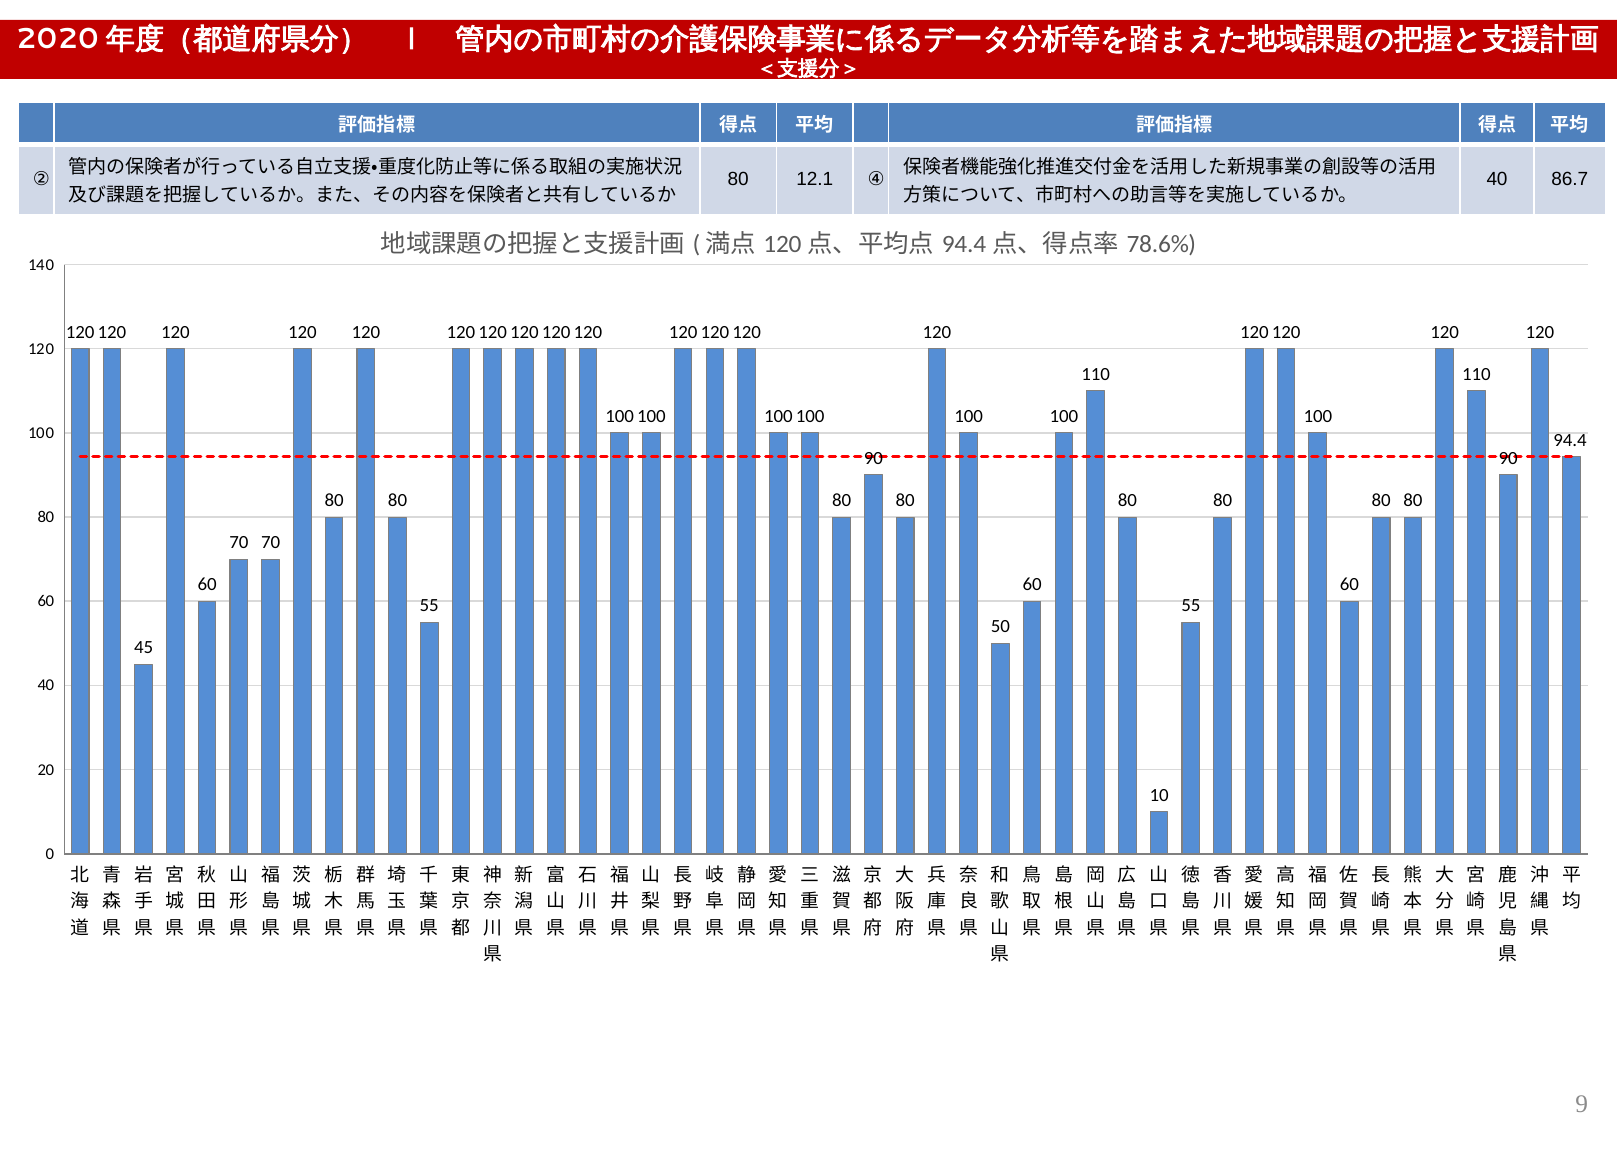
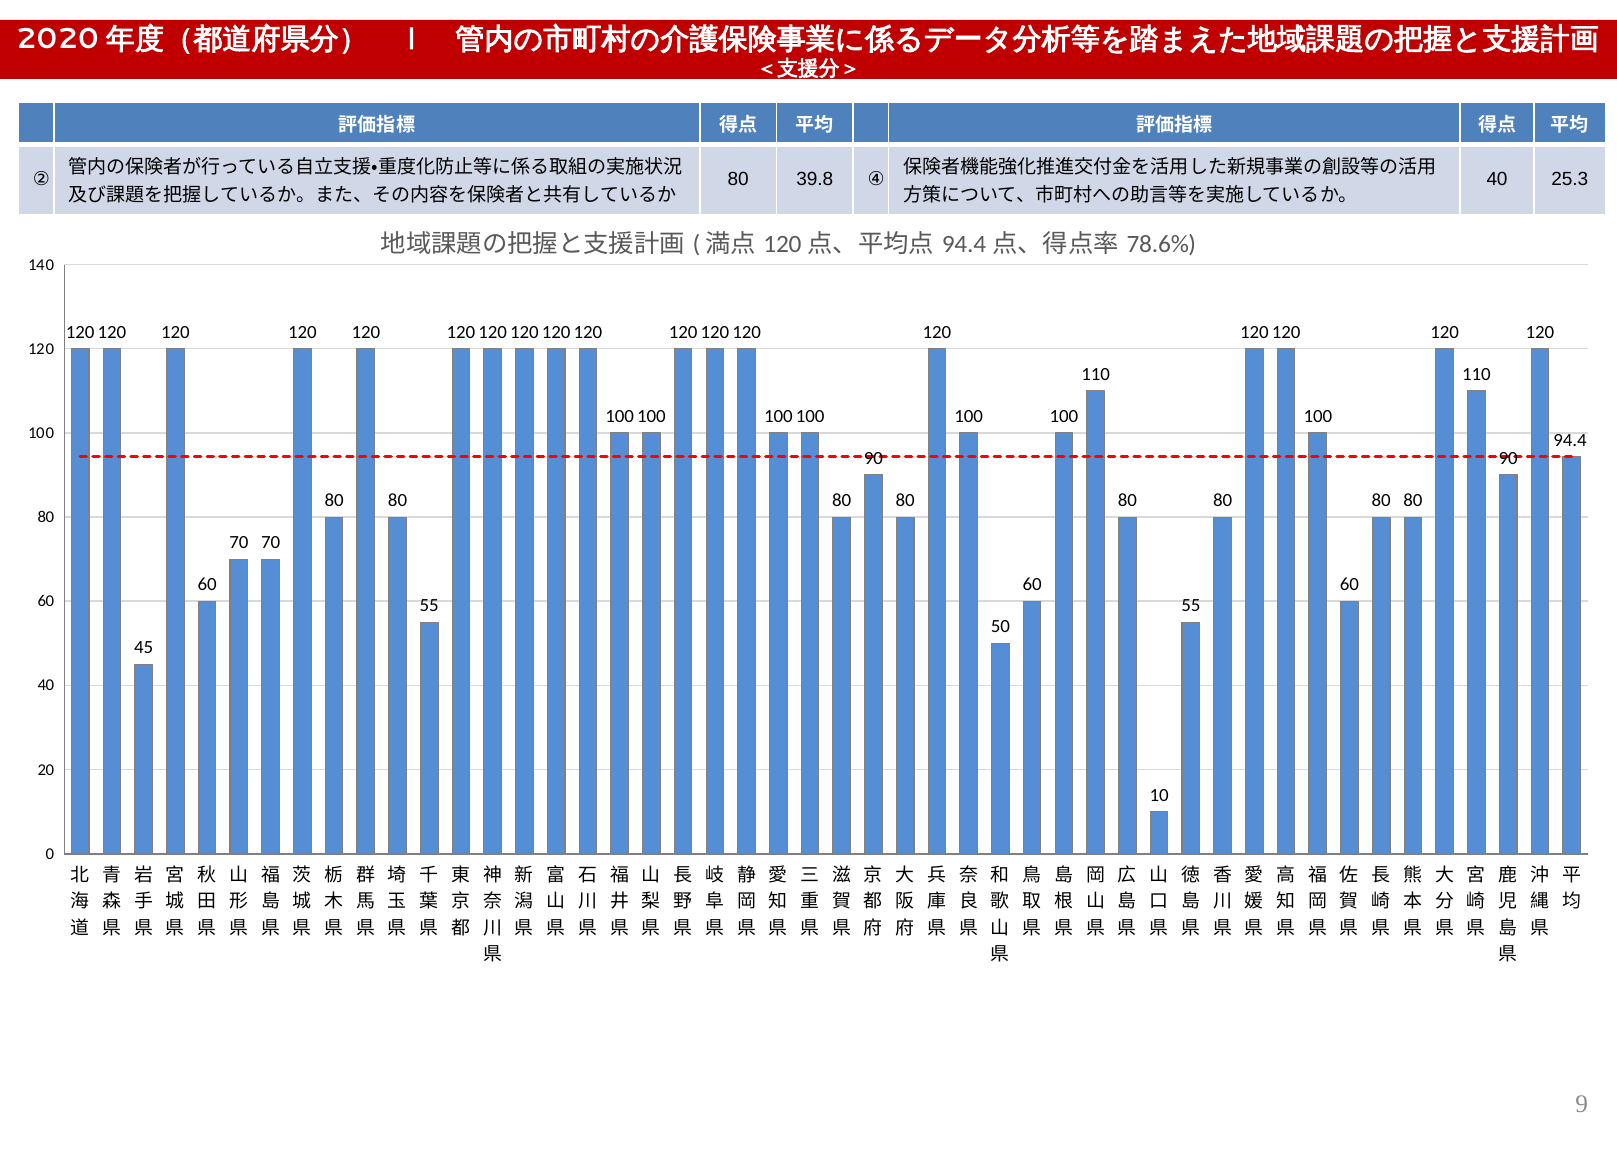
12.1: 12.1 -> 39.8 (815, 180)
86.7: 86.7 -> 25.3 (1570, 180)
